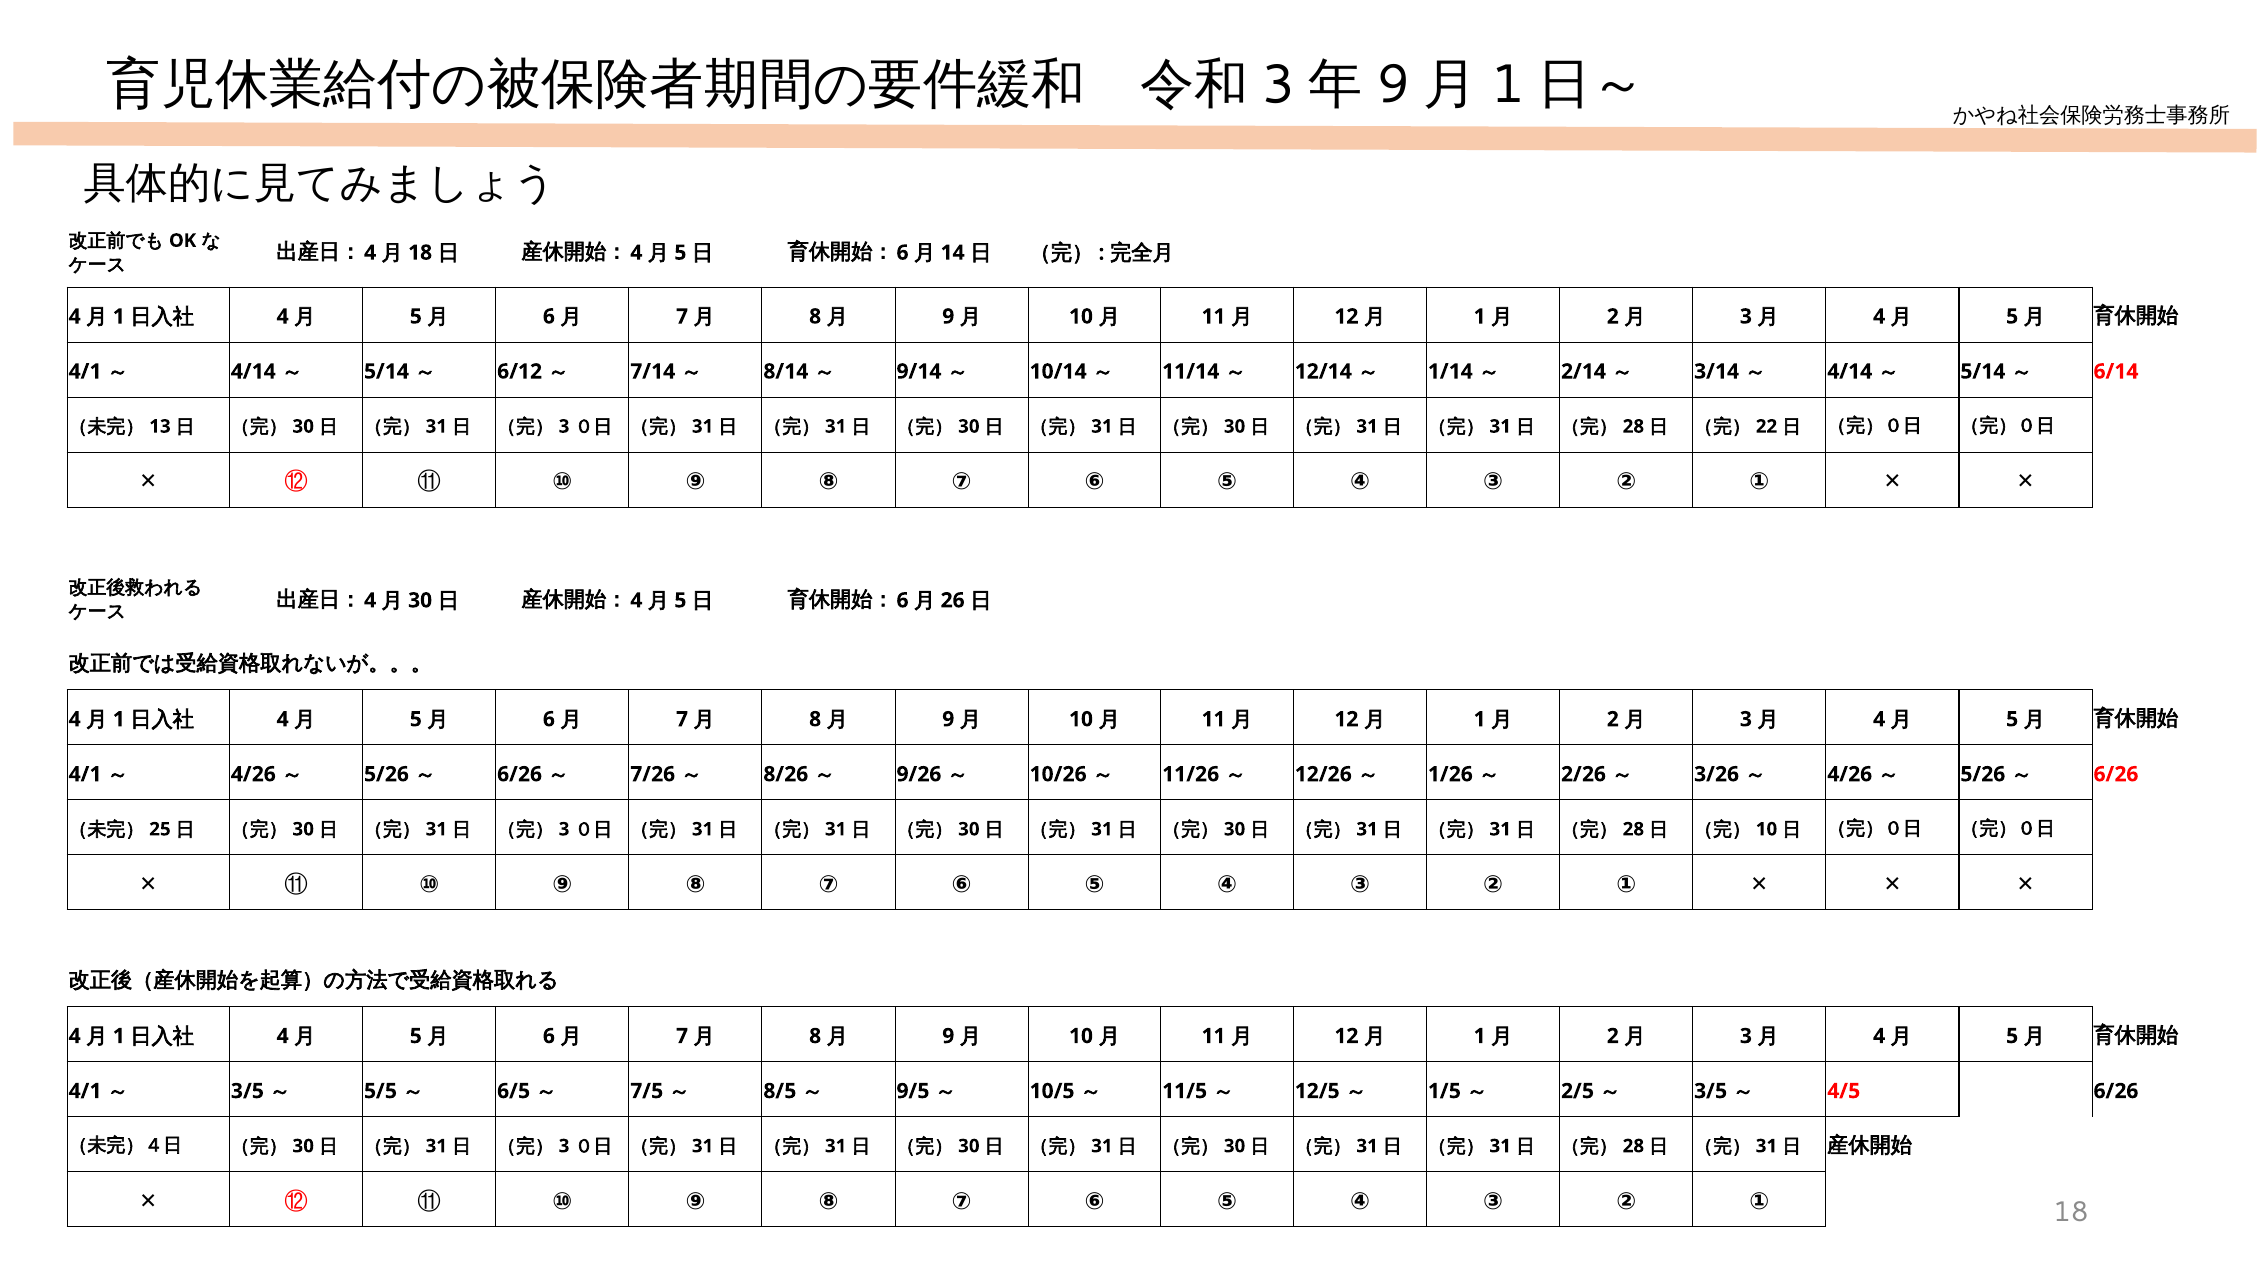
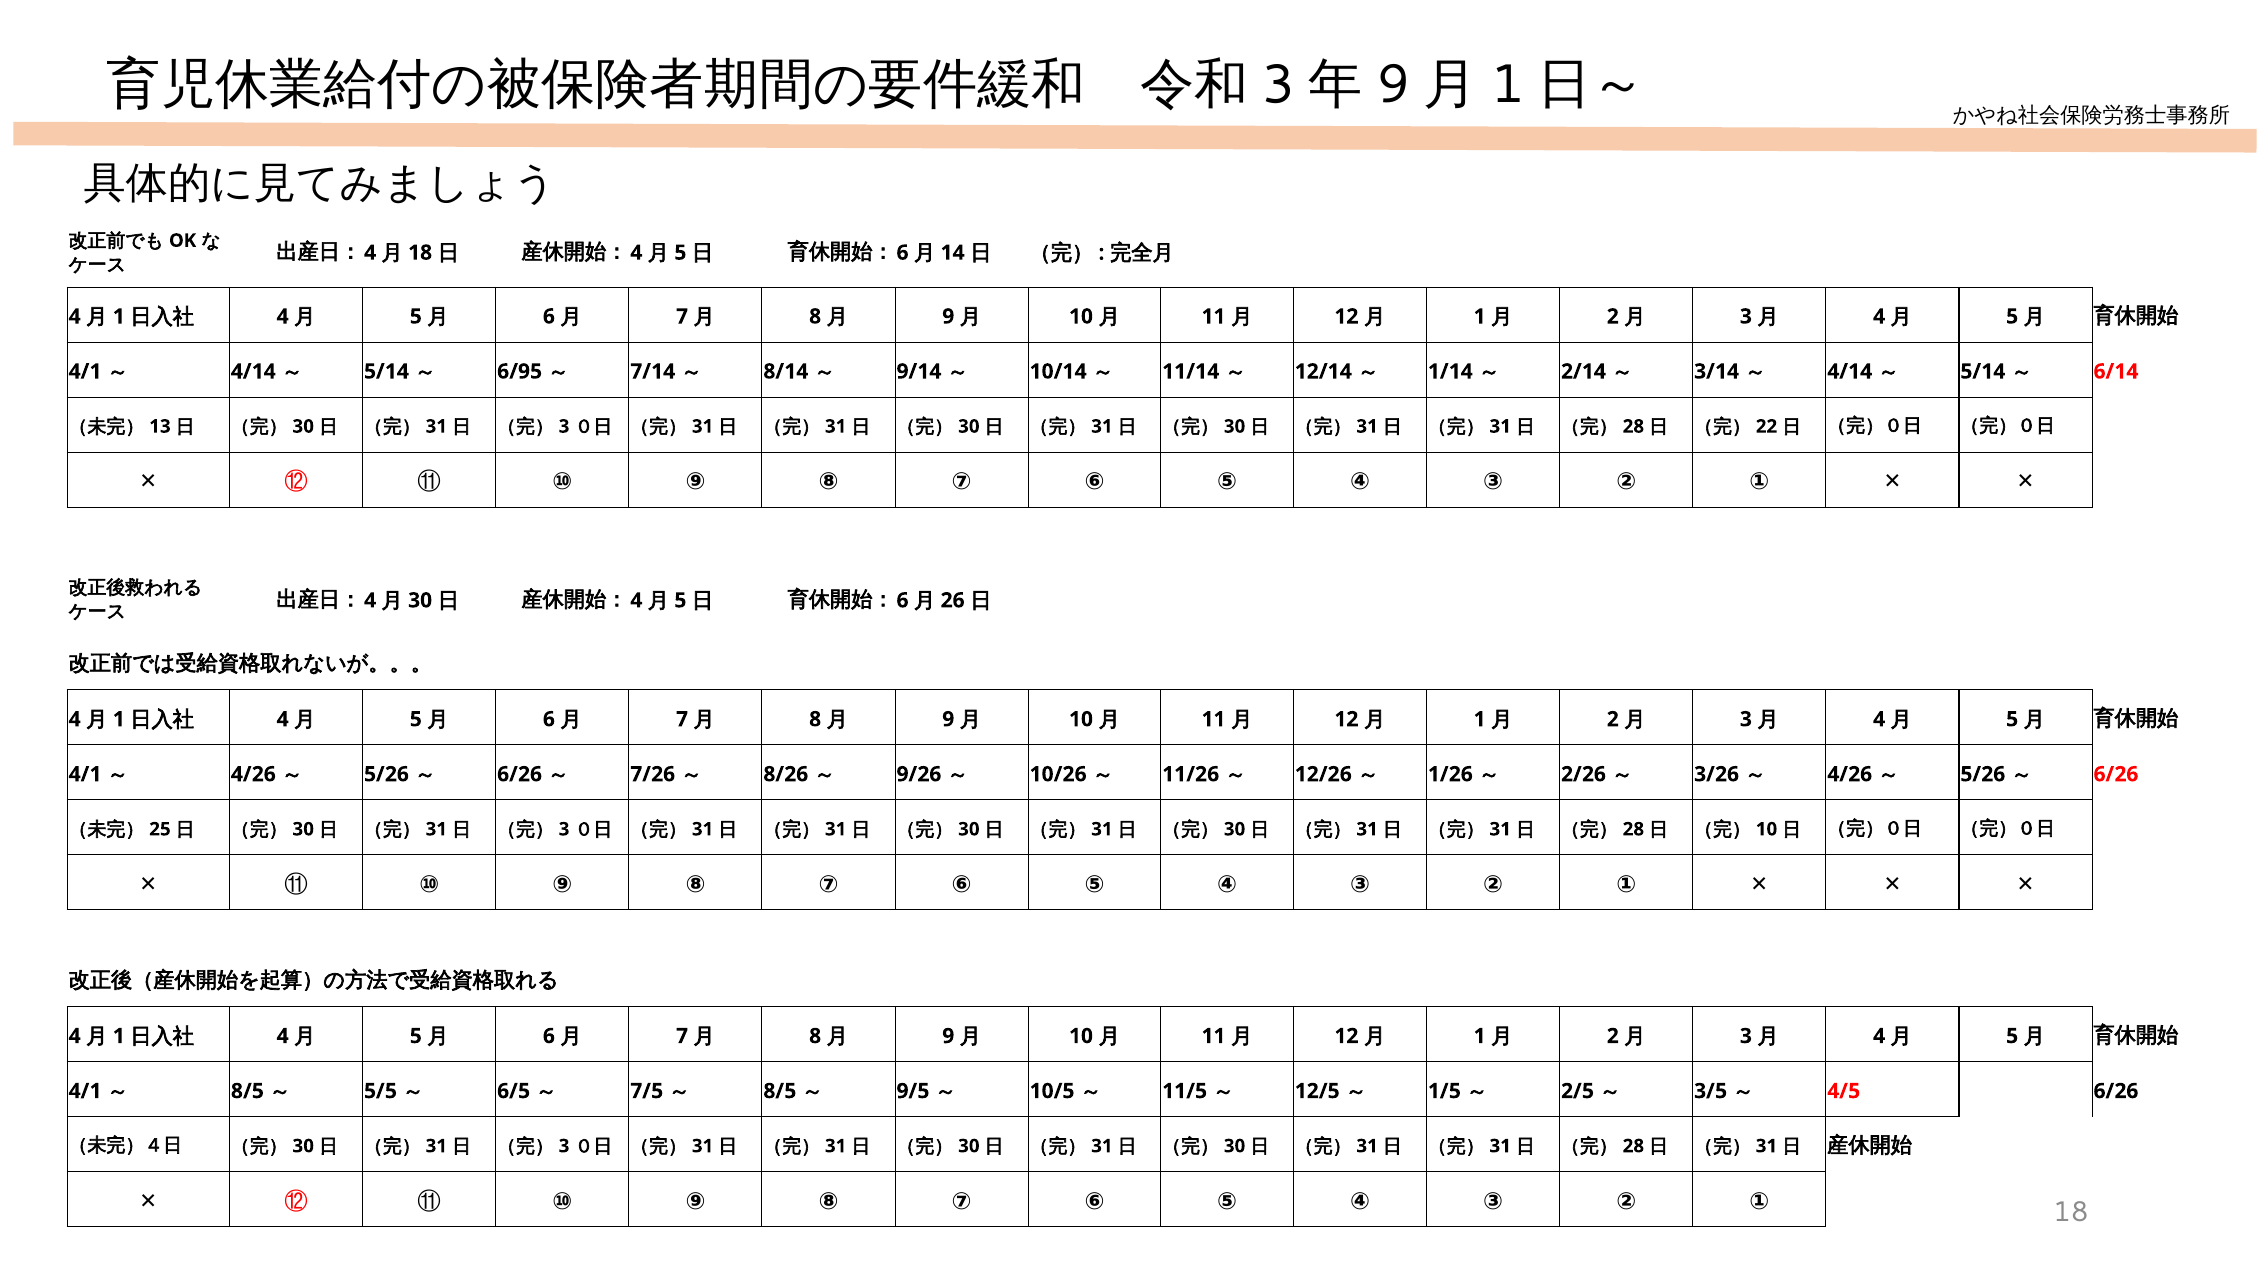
6/12: 6/12 -> 6/95 (520, 371)
3/5: 3/5 -> 8/5 (247, 1091)
